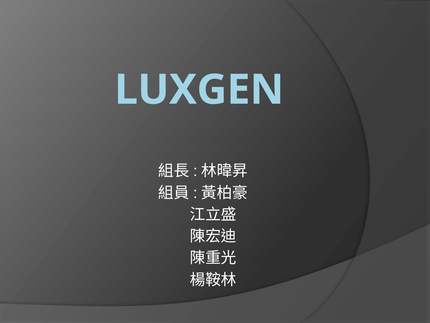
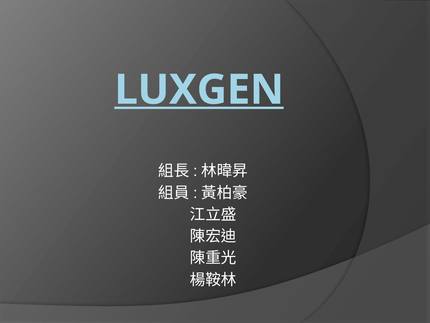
LUXGEN underline: none -> present (199, 90)
